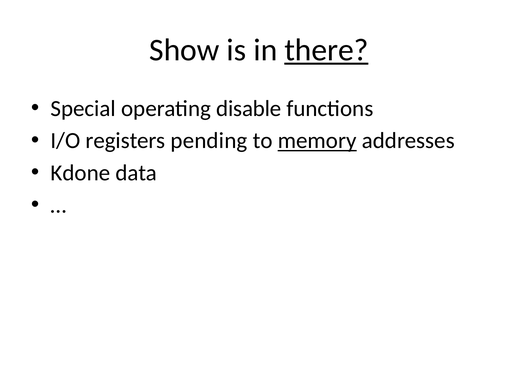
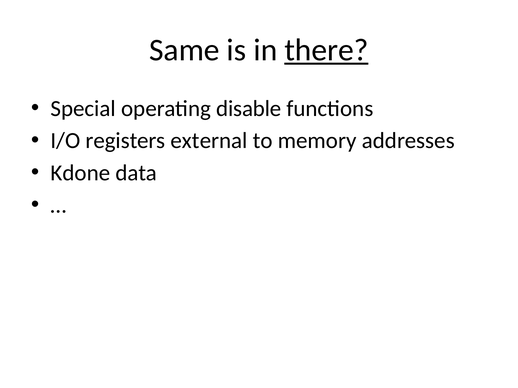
Show: Show -> Same (184, 50)
pending: pending -> external (209, 141)
memory underline: present -> none (317, 141)
